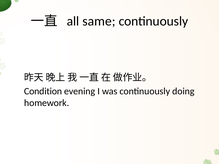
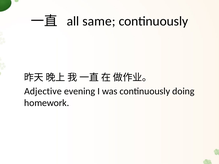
Condition: Condition -> Adjective (43, 91)
